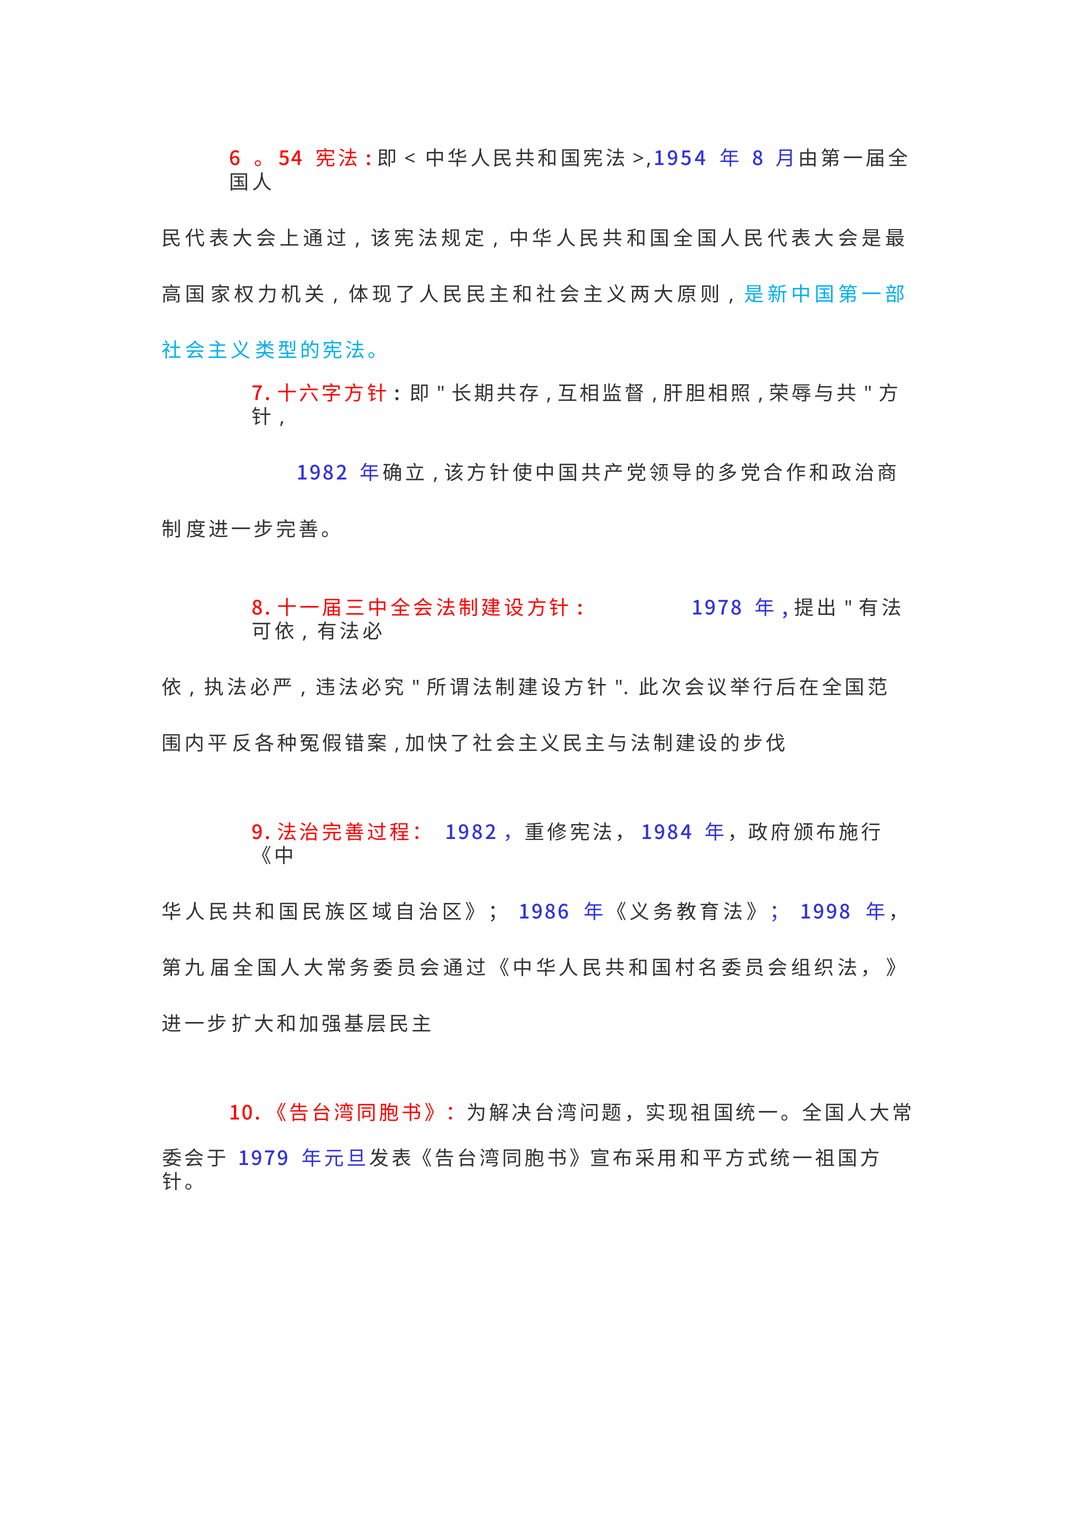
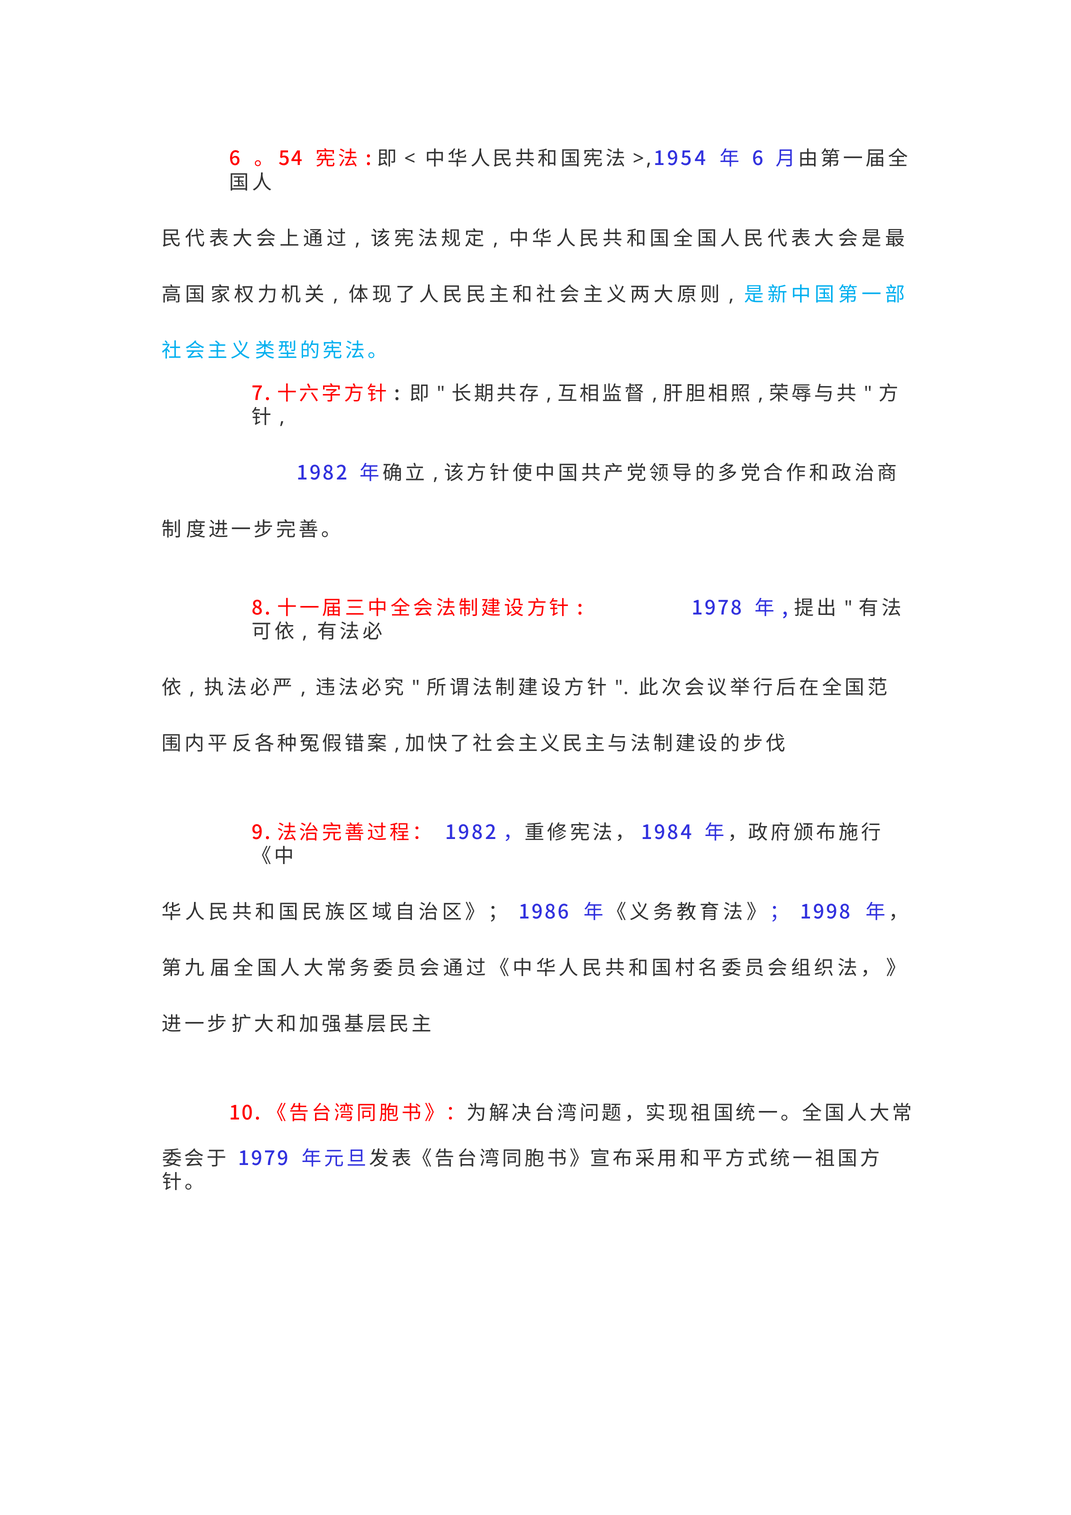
8: 8 -> 6 (758, 159)
